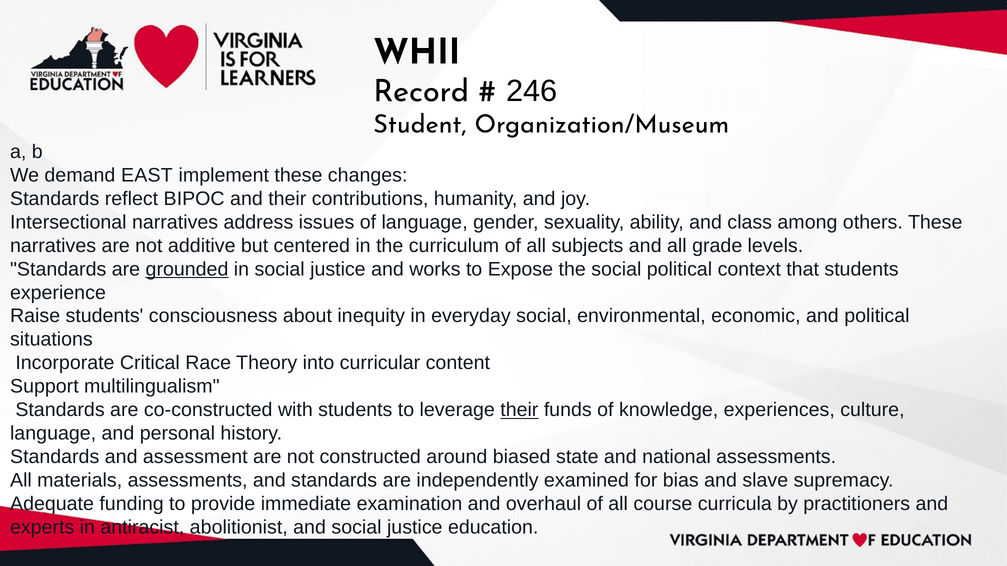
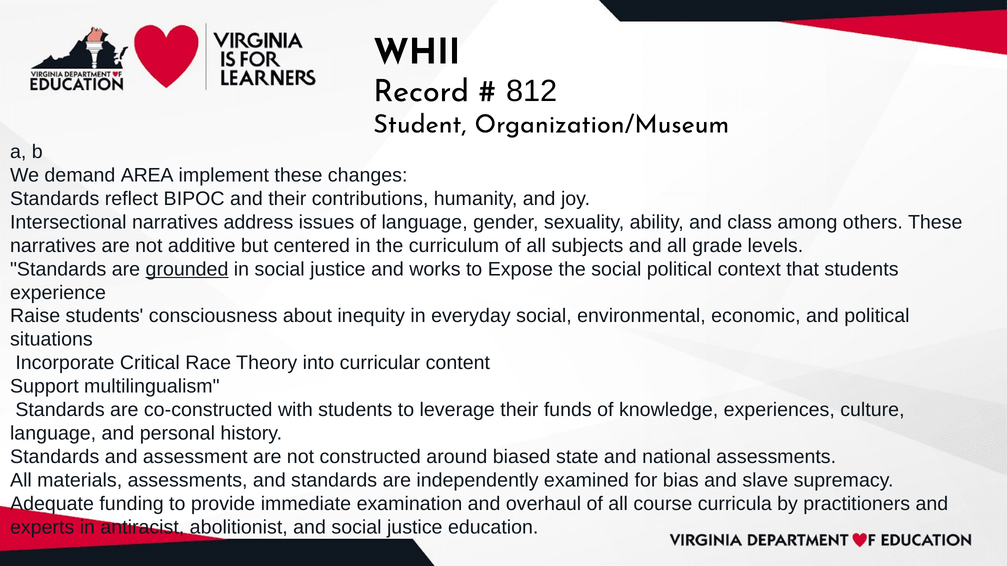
246: 246 -> 812 (532, 91)
EAST: EAST -> AREA (147, 175)
their underline: present -> none (519, 410)
